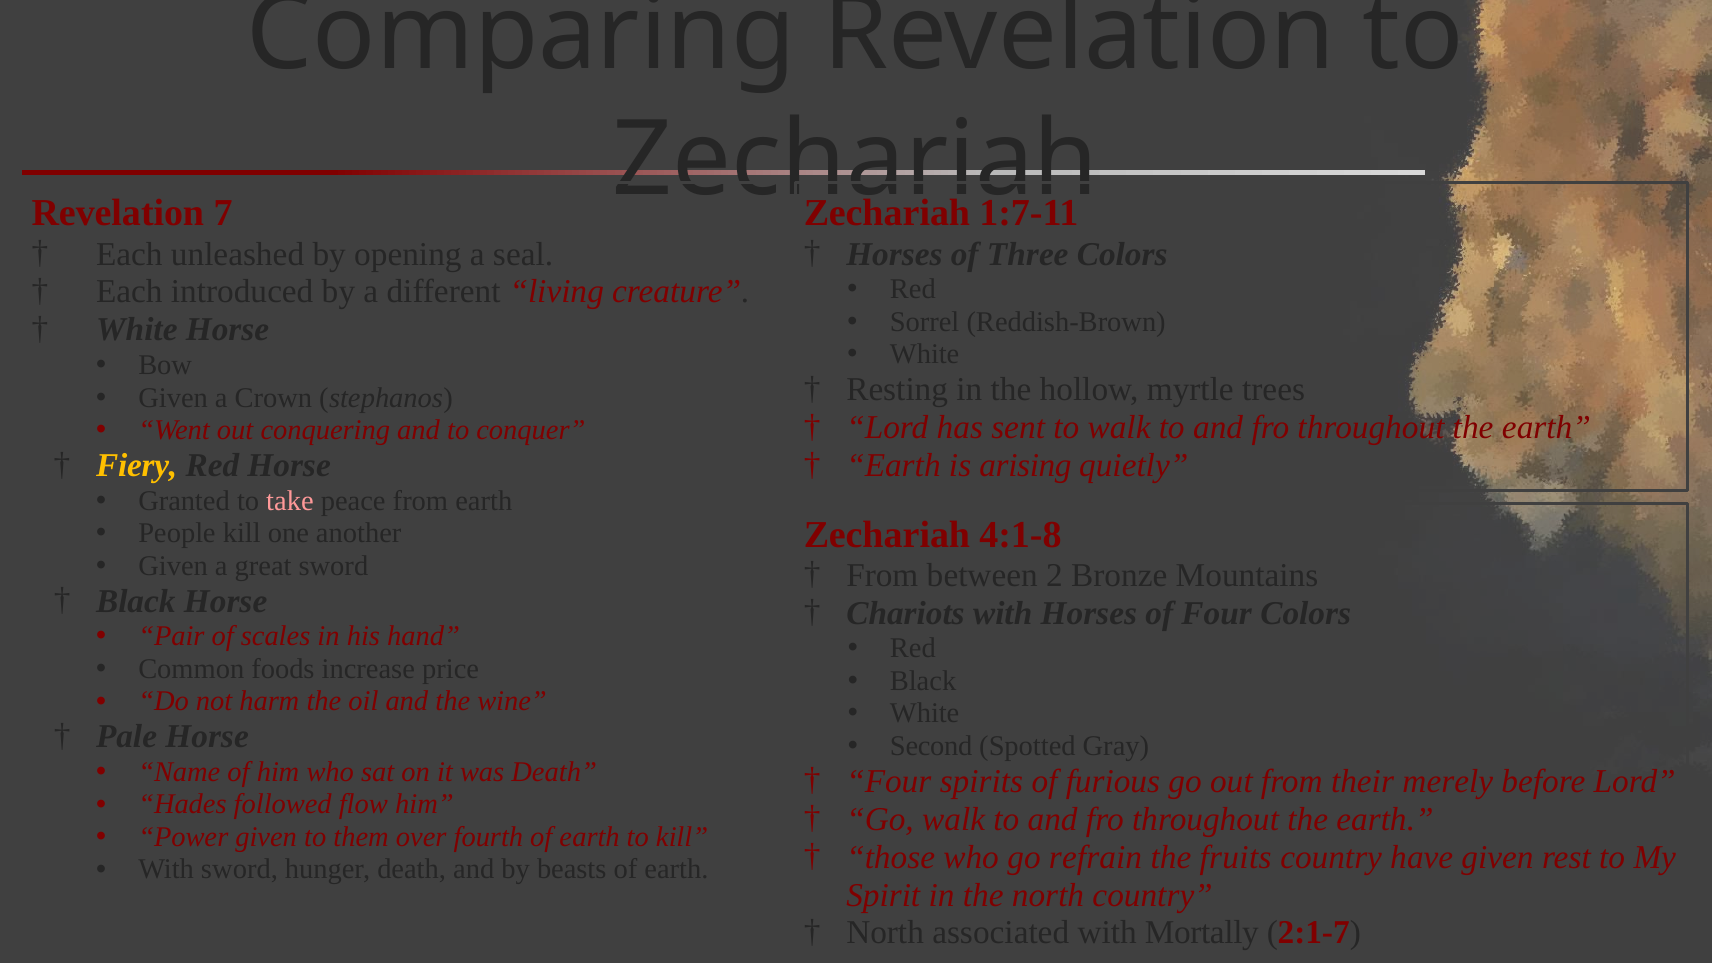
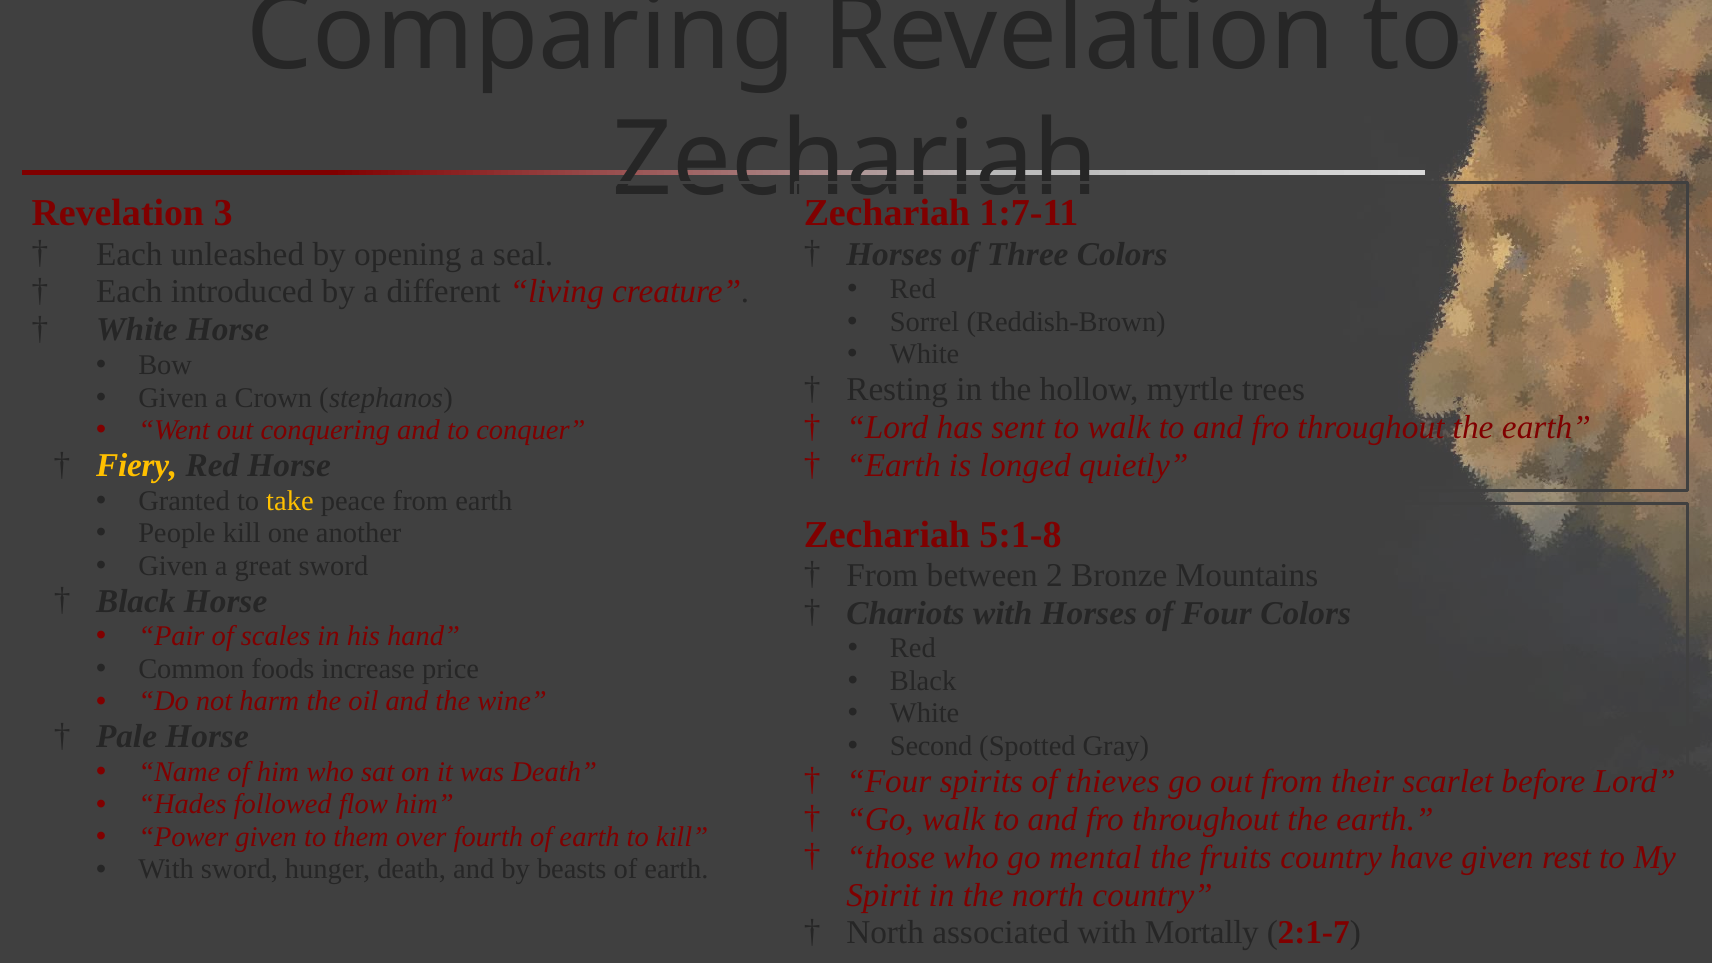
7: 7 -> 3 (223, 213)
arising: arising -> longed (1025, 466)
take colour: pink -> yellow (290, 501)
4:1-8: 4:1-8 -> 5:1-8 (1020, 535)
furious: furious -> thieves (1113, 781)
merely: merely -> scarlet (1448, 781)
refrain: refrain -> mental (1095, 857)
